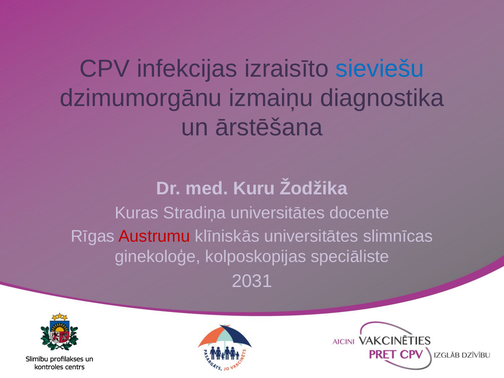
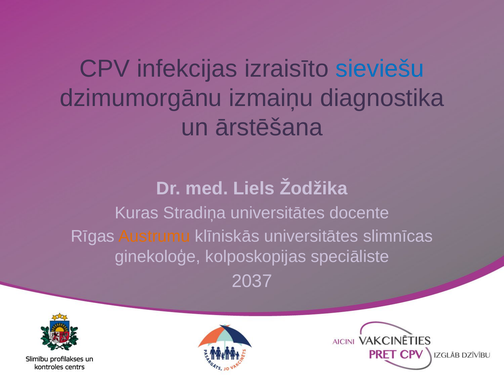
Kuru: Kuru -> Liels (254, 189)
Austrumu colour: red -> orange (154, 236)
2031: 2031 -> 2037 (252, 281)
